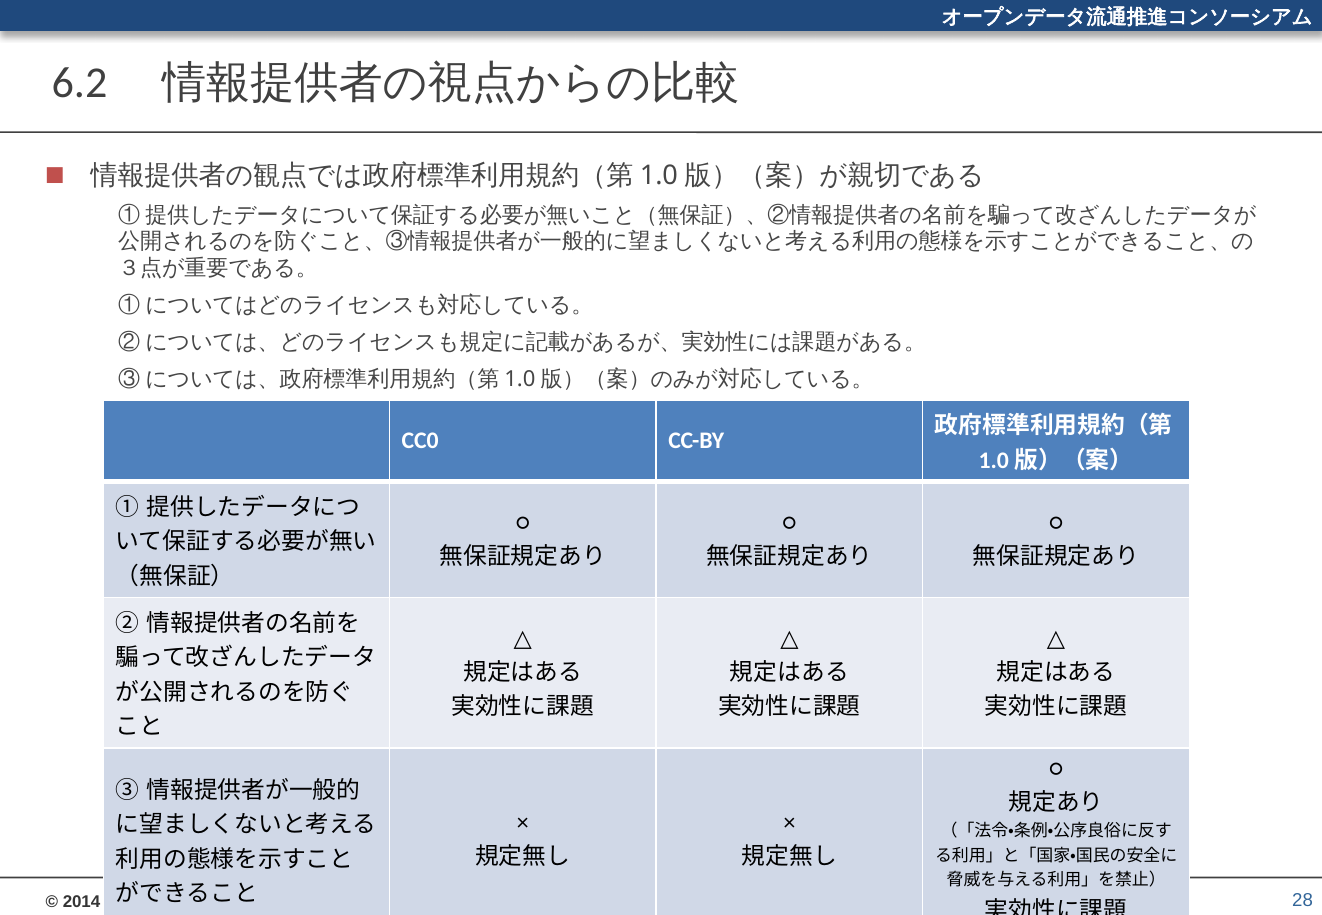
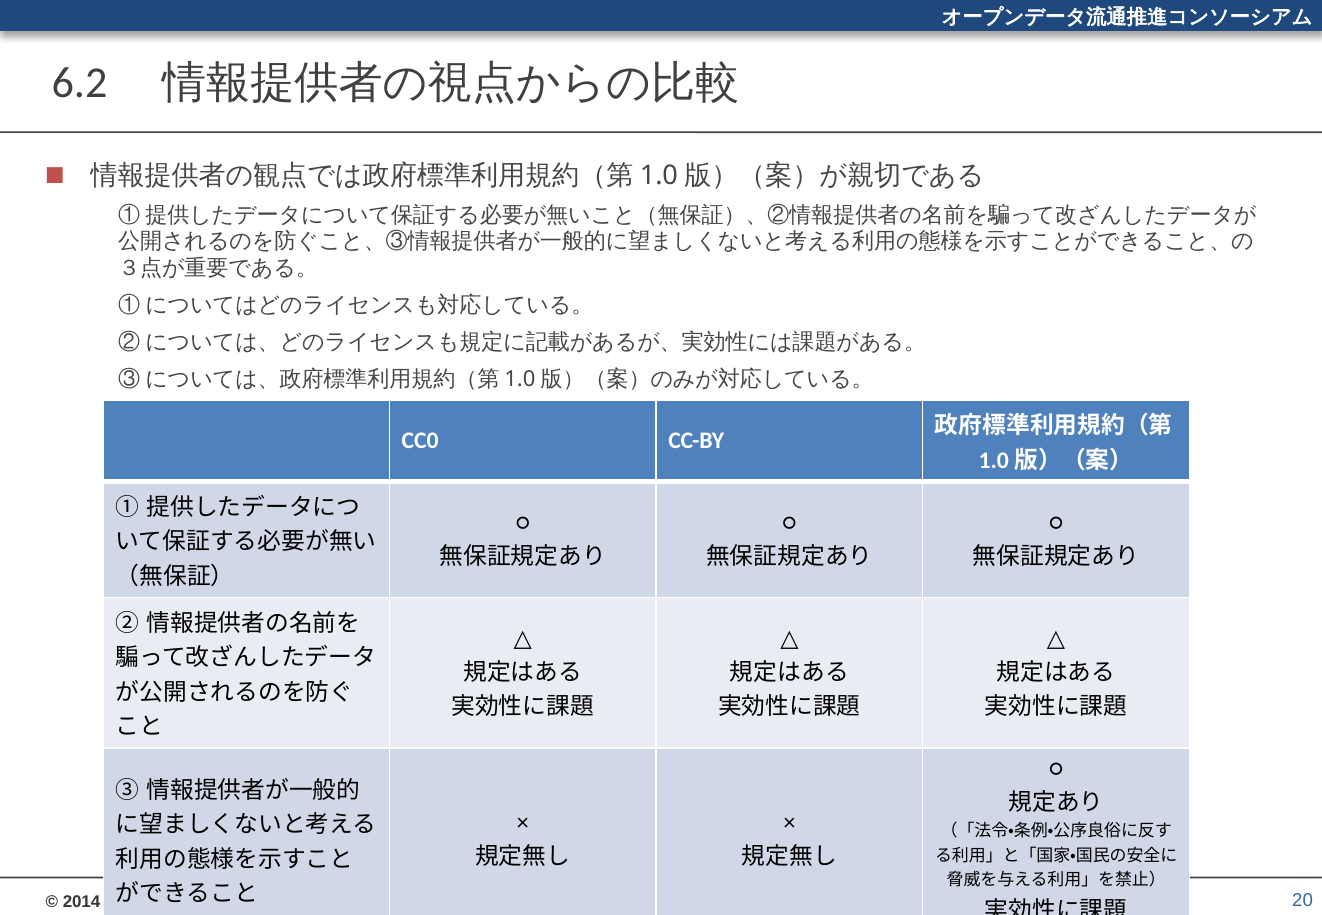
28: 28 -> 20 (1303, 901)
